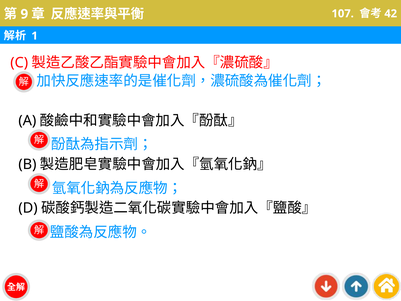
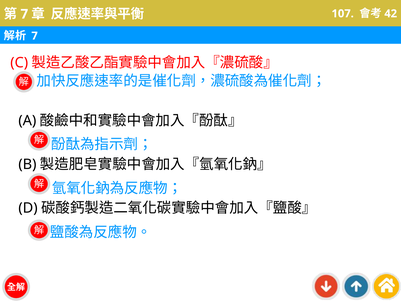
9: 9 -> 7 (24, 14)
1: 1 -> 7 (35, 36)
